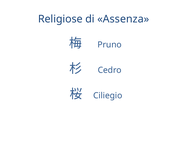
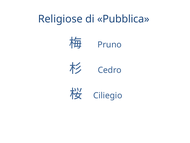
Assenza: Assenza -> Pubblica (123, 19)
